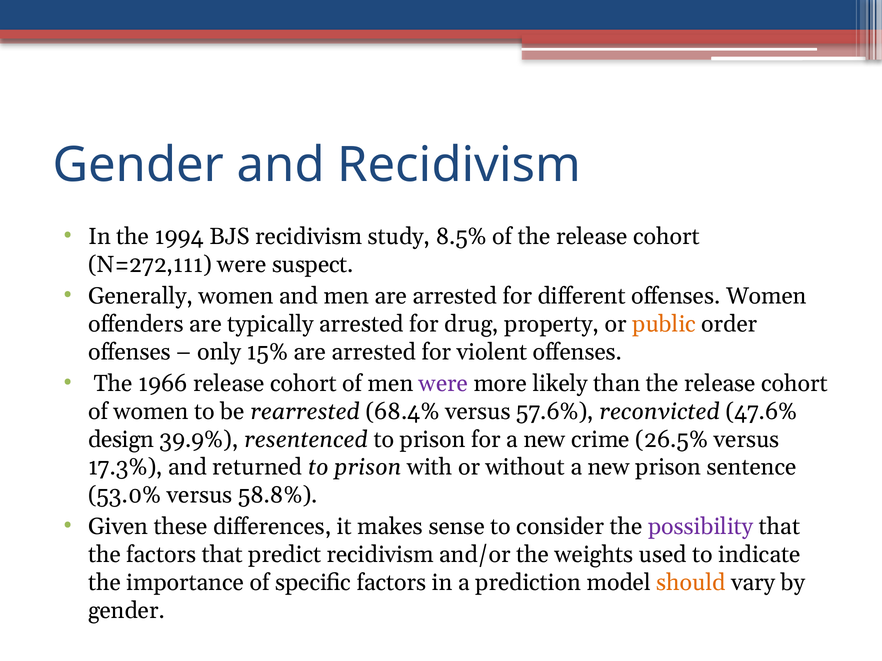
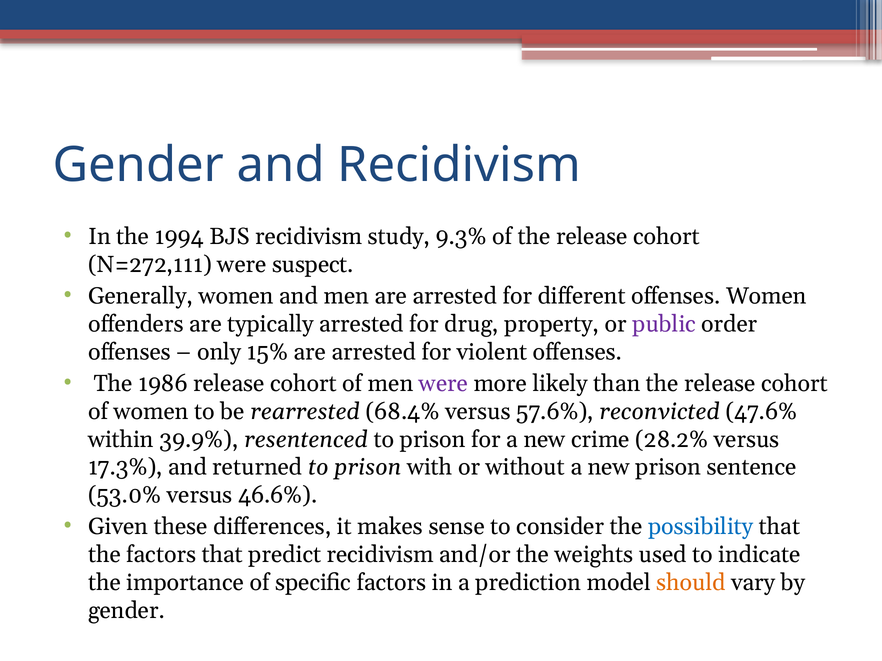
8.5%: 8.5% -> 9.3% (461, 237)
public colour: orange -> purple (664, 324)
1966: 1966 -> 1986 (163, 384)
design: design -> within (121, 440)
26.5%: 26.5% -> 28.2% (672, 440)
58.8%: 58.8% -> 46.6% (278, 496)
possibility colour: purple -> blue (701, 527)
